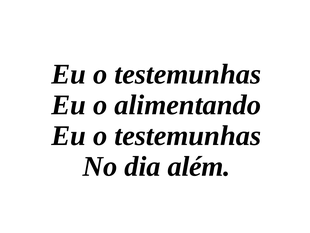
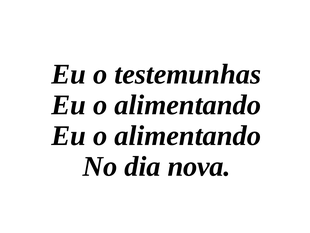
testemunhas: testemunhas -> alimentando (188, 136)
além: além -> nova (199, 166)
